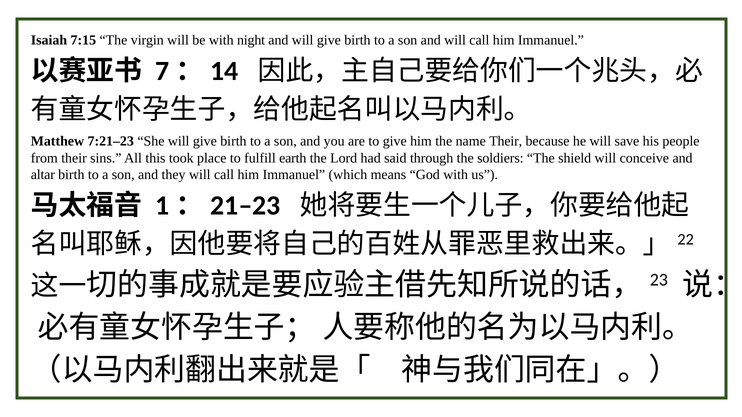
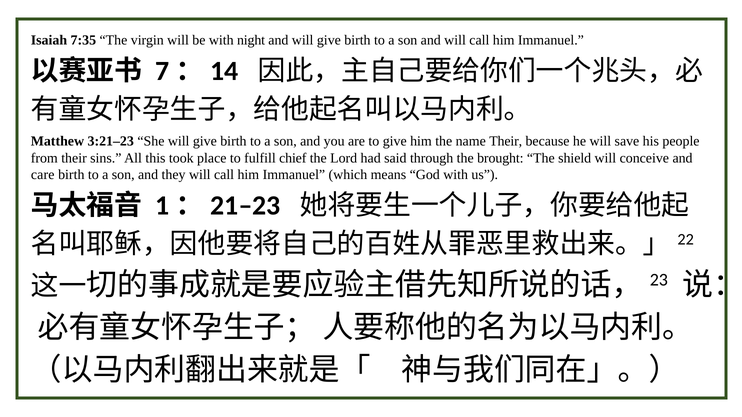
7:15: 7:15 -> 7:35 (83, 40)
7:21–23: 7:21–23 -> 3:21–23 (111, 141)
earth: earth -> chief (293, 158)
soldiers: soldiers -> brought (500, 158)
altar: altar -> care (43, 175)
